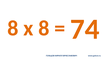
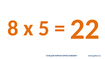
x 8: 8 -> 5 (44, 28)
74: 74 -> 22 (85, 29)
